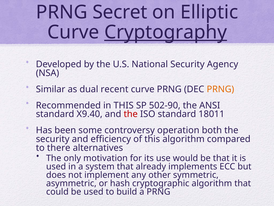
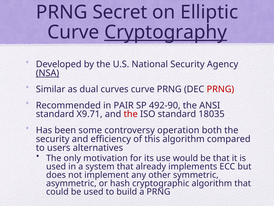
NSA underline: none -> present (47, 73)
recent: recent -> curves (115, 89)
PRNG colour: orange -> red (220, 89)
in THIS: THIS -> PAIR (124, 105)
502-90: 502-90 -> 492-90 (165, 105)
X9.40: X9.40 -> X9.71 (90, 114)
18011: 18011 -> 18035 (212, 114)
there: there -> users (59, 148)
